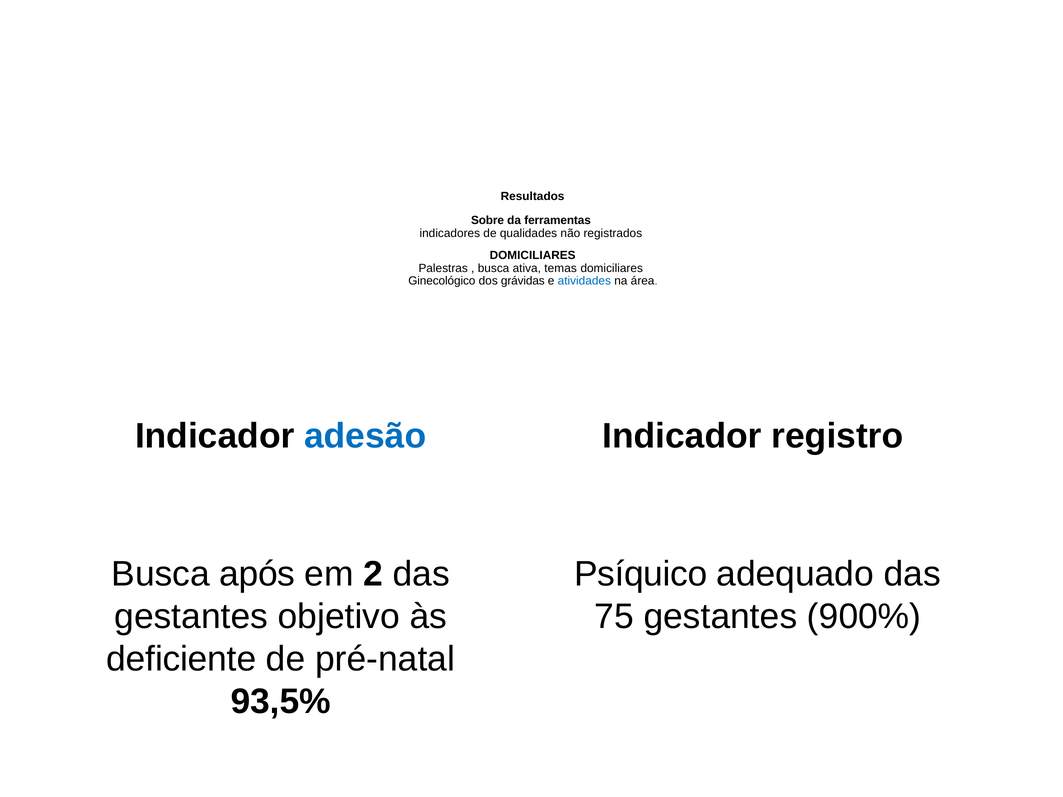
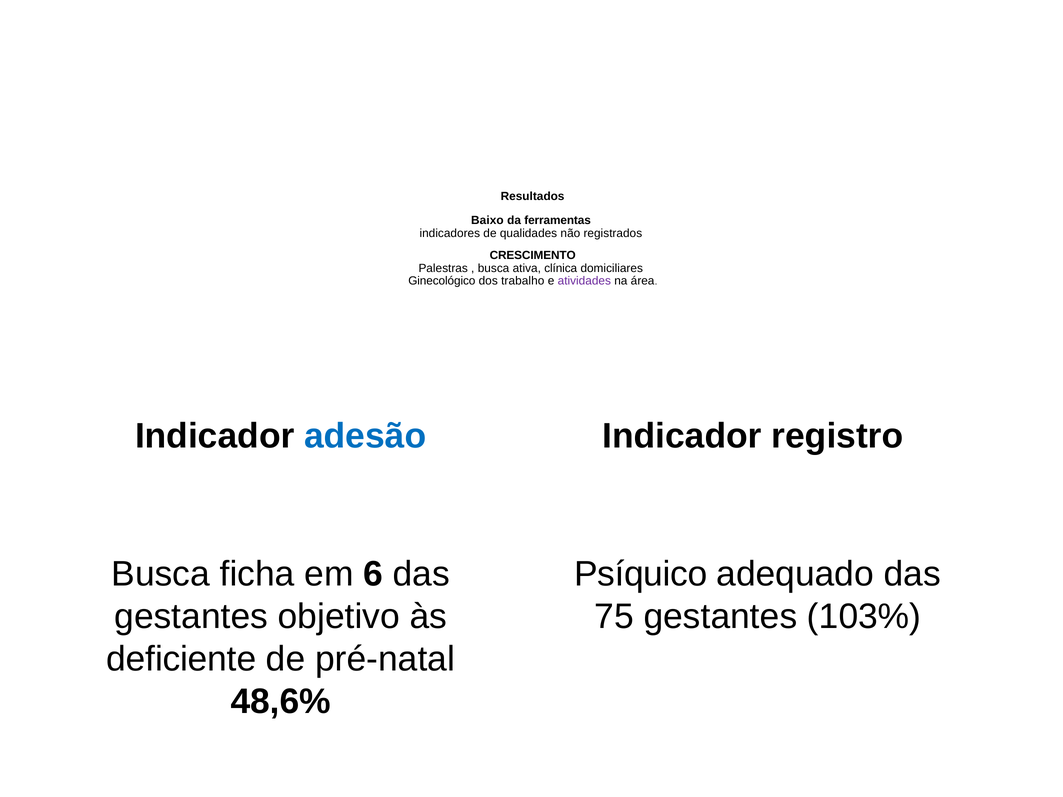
Sobre: Sobre -> Baixo (487, 221)
DOMICILIARES: DOMICILIARES -> CRESCIMENTO (533, 256)
temas: temas -> clínica (561, 268)
grávidas: grávidas -> trabalho (523, 281)
atividades colour: blue -> purple (584, 281)
após: após -> ficha (257, 574)
2: 2 -> 6 (373, 574)
900%: 900% -> 103% (864, 617)
93,5%: 93,5% -> 48,6% (281, 702)
